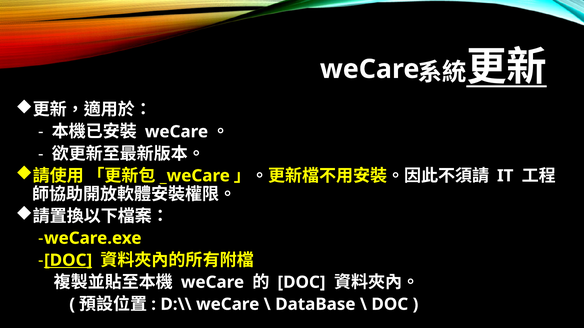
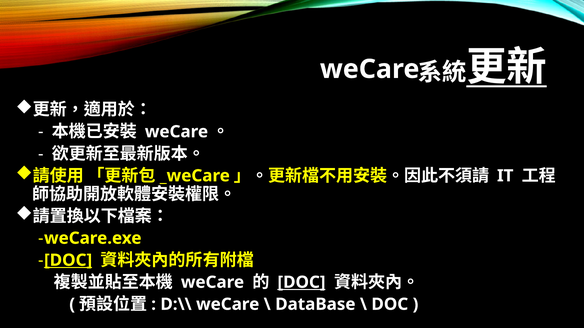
DOC underline: none -> present (301, 283)
